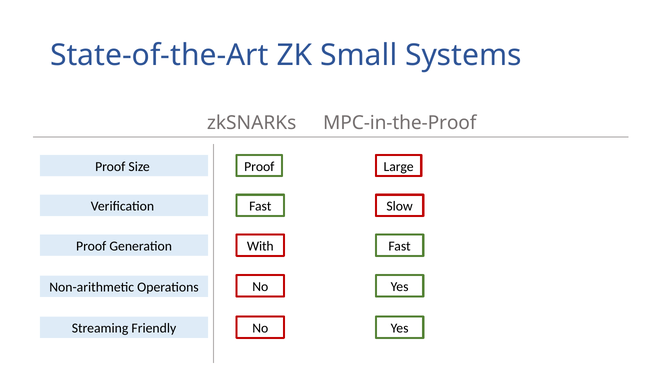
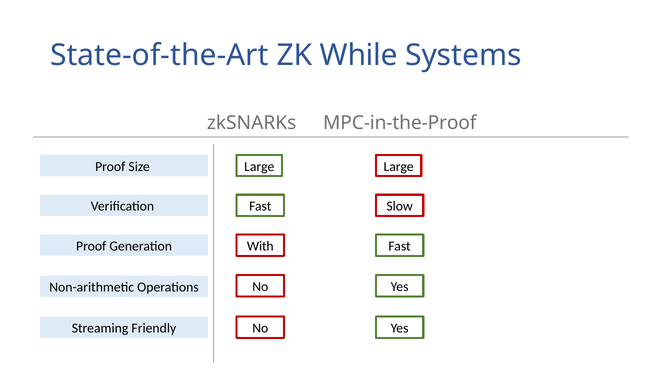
Small: Small -> While (359, 55)
Proof: Proof -> Large (259, 166)
